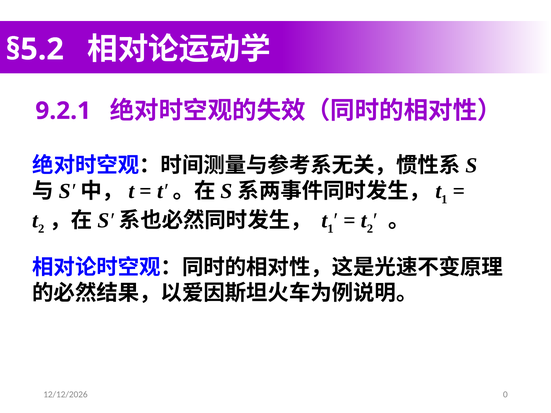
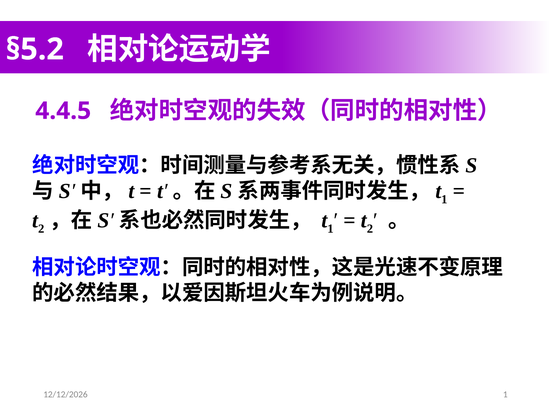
9.2.1: 9.2.1 -> 4.4.5 (63, 111)
0: 0 -> 1 (505, 395)
